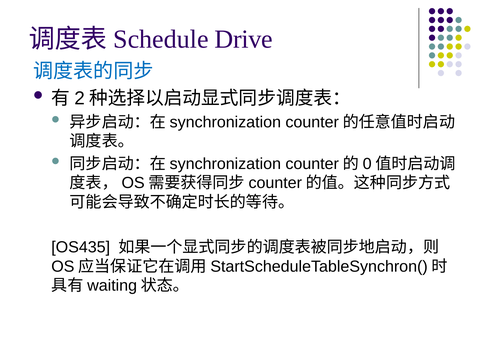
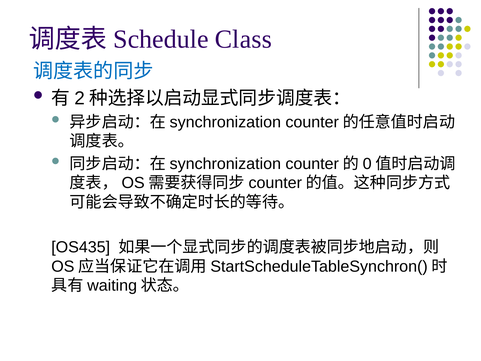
Drive: Drive -> Class (243, 39)
